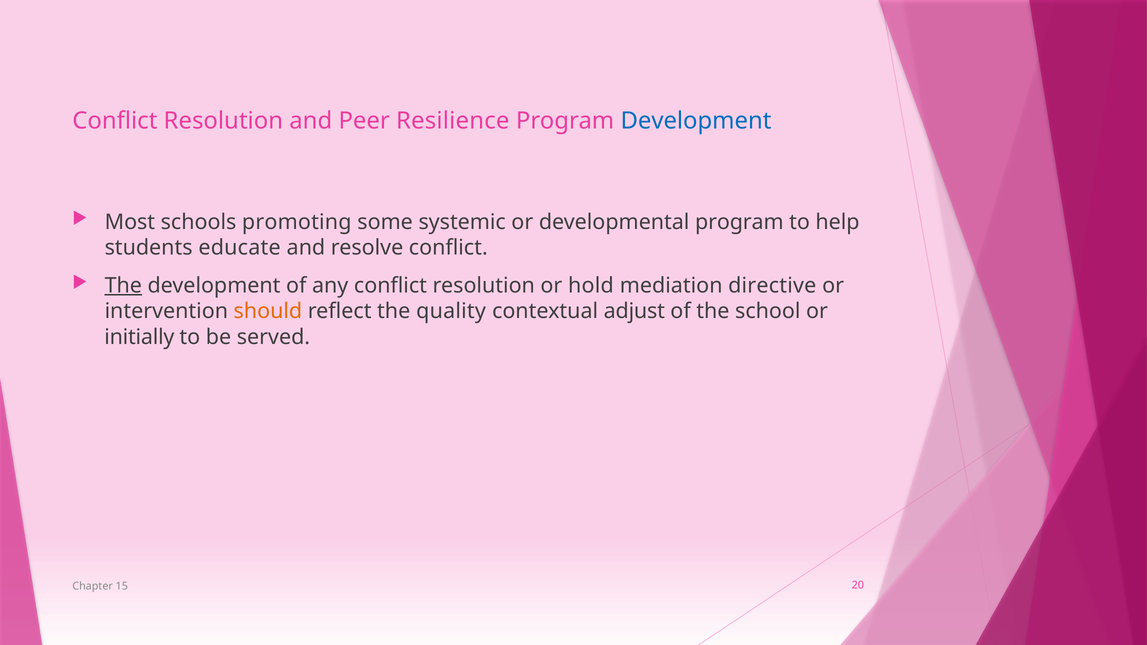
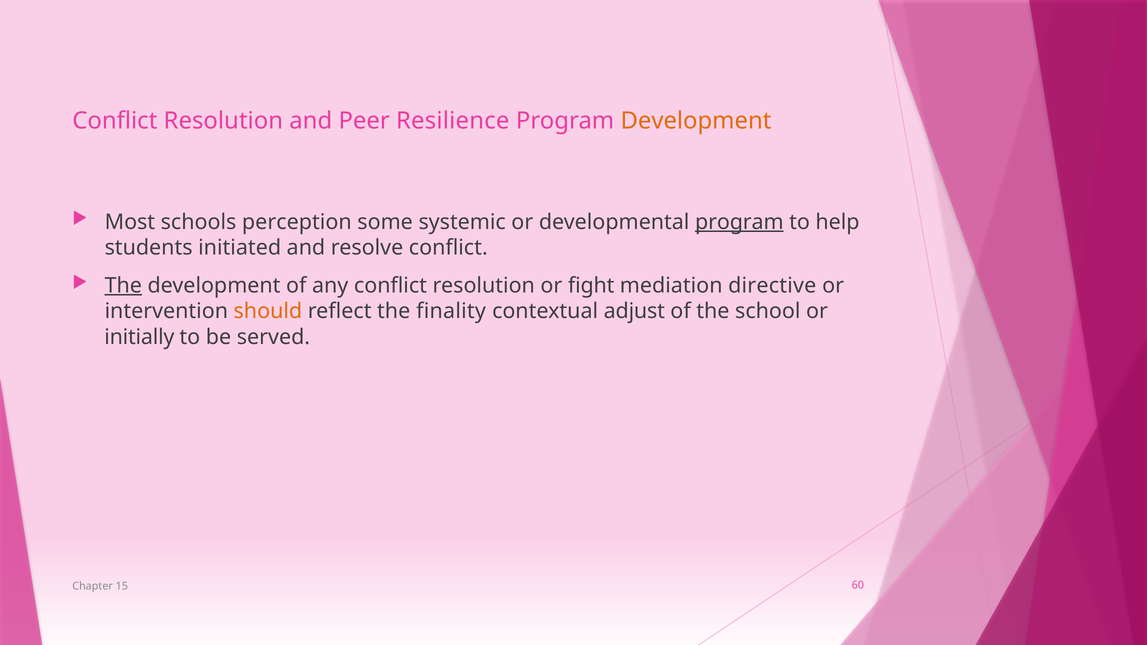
Development colour: blue -> orange (696, 121)
promoting: promoting -> perception (297, 222)
program underline: none -> present (739, 222)
educate: educate -> initiated (240, 248)
hold: hold -> fight (591, 286)
quality: quality -> finality (451, 311)
20: 20 -> 60 (858, 585)
